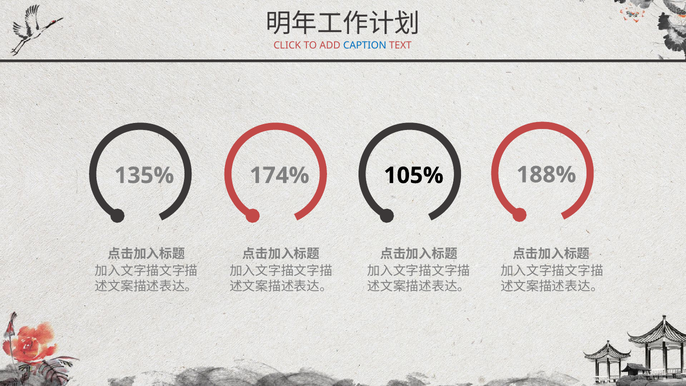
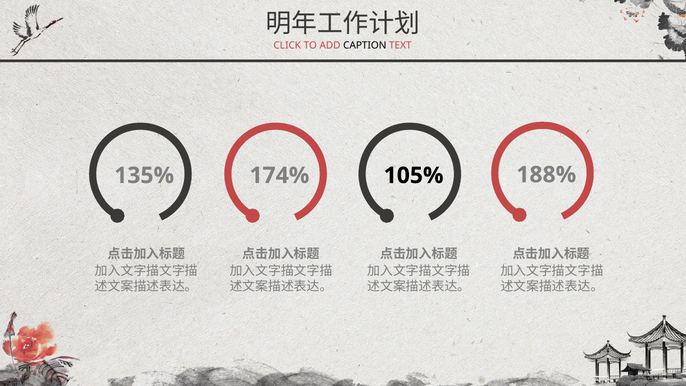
CAPTION colour: blue -> black (365, 46)
